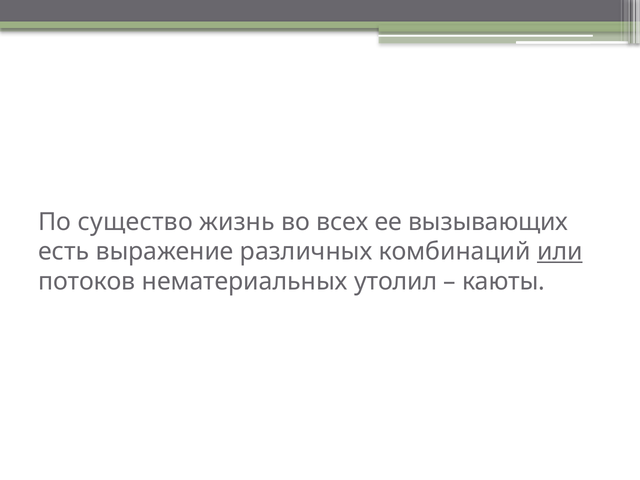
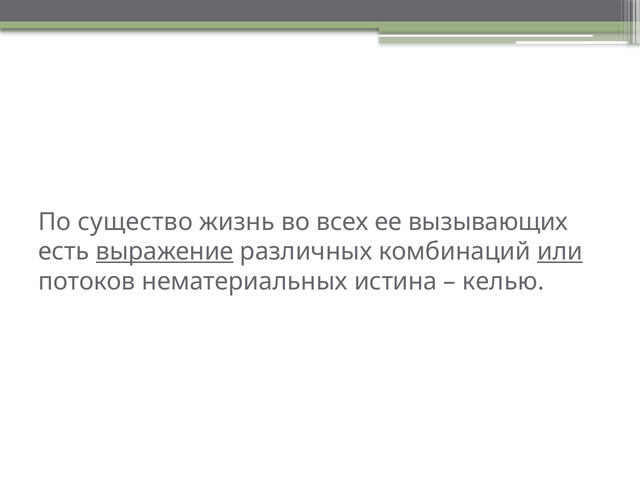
выражение underline: none -> present (165, 252)
утолил: утолил -> истина (396, 282)
каюты: каюты -> келью (503, 282)
